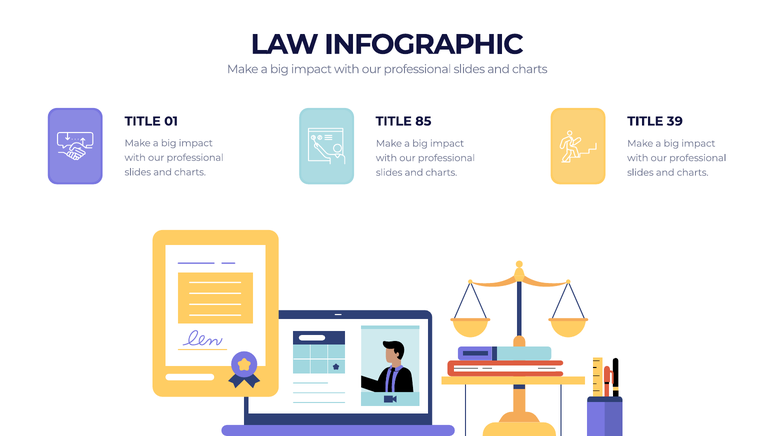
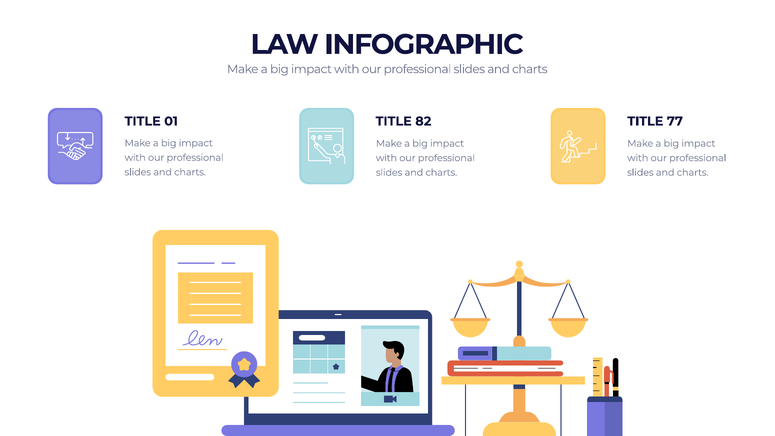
85: 85 -> 82 (423, 121)
39: 39 -> 77 (675, 121)
